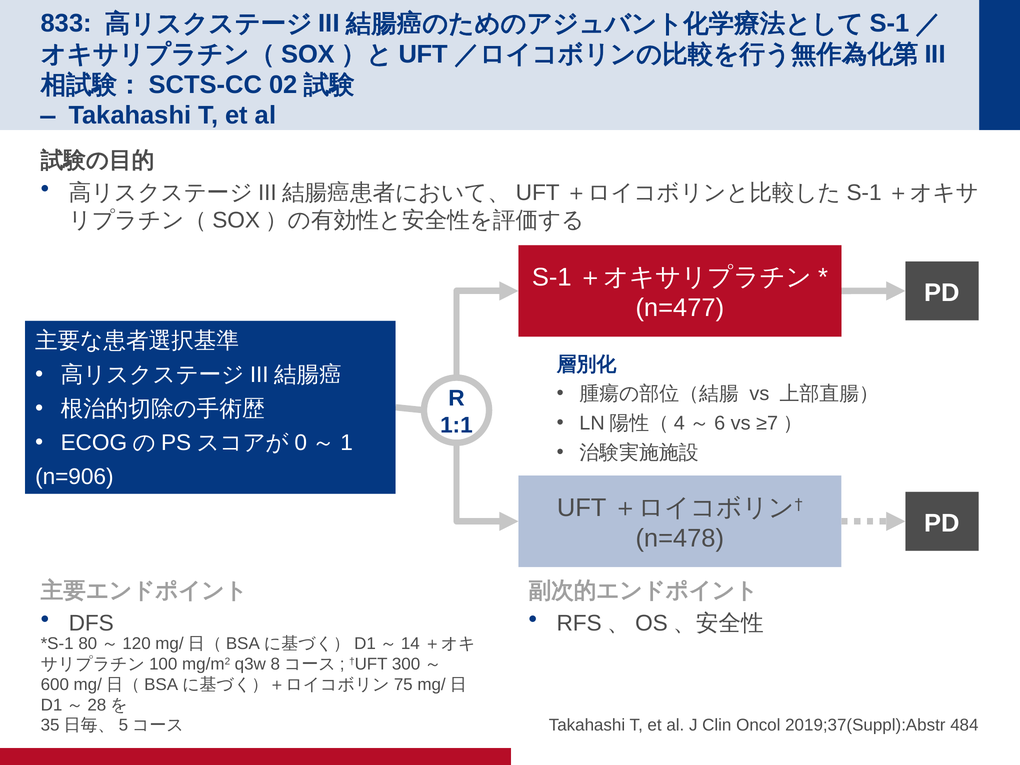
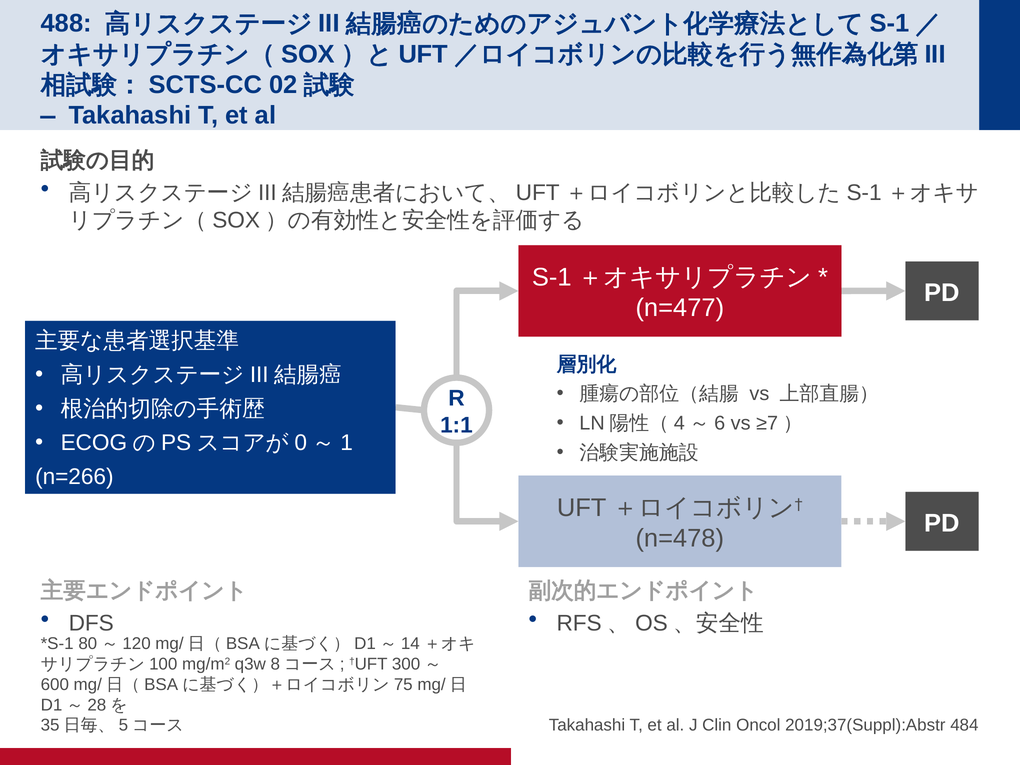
833: 833 -> 488 (66, 24)
n=906: n=906 -> n=266 (74, 477)
